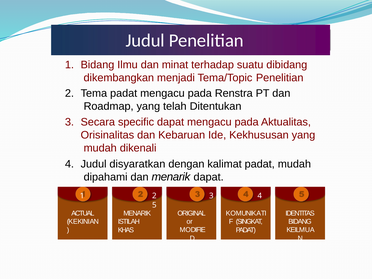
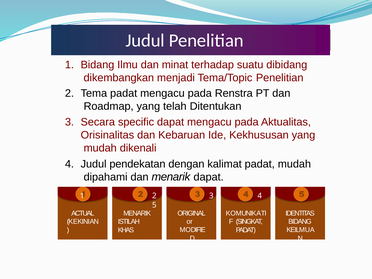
disyaratkan: disyaratkan -> pendekatan (137, 164)
